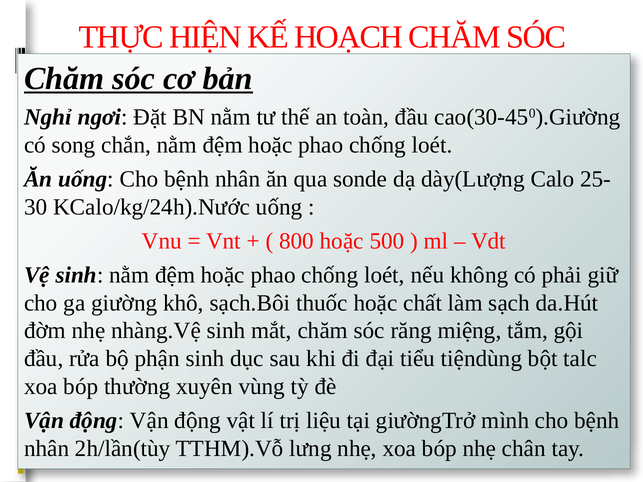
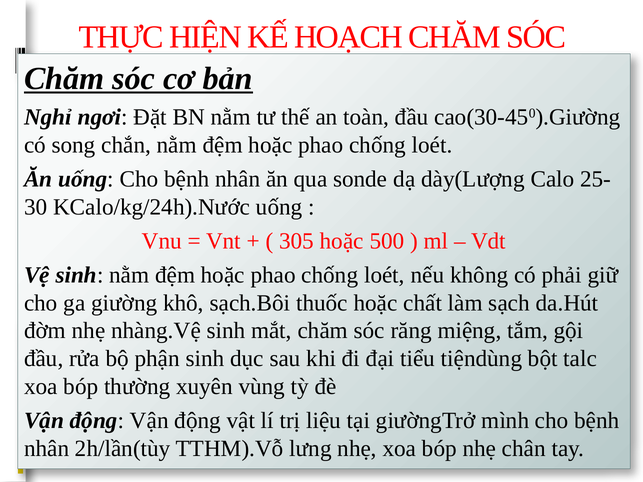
800: 800 -> 305 (297, 241)
